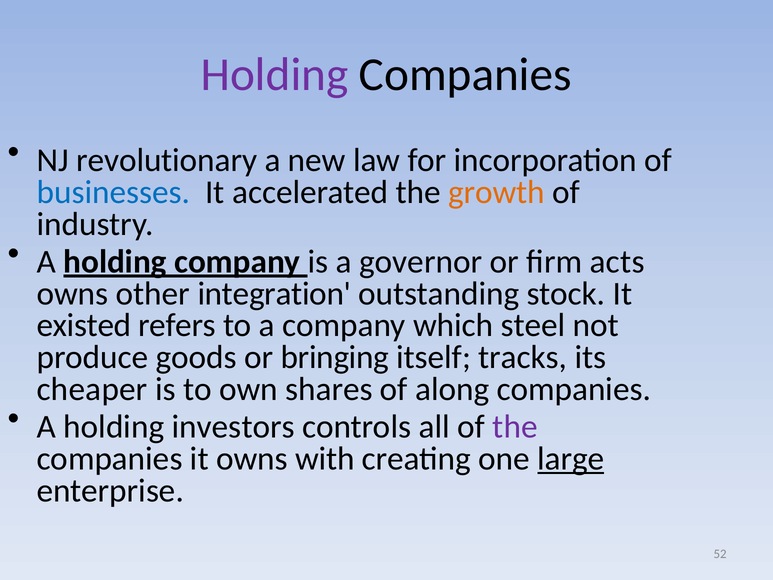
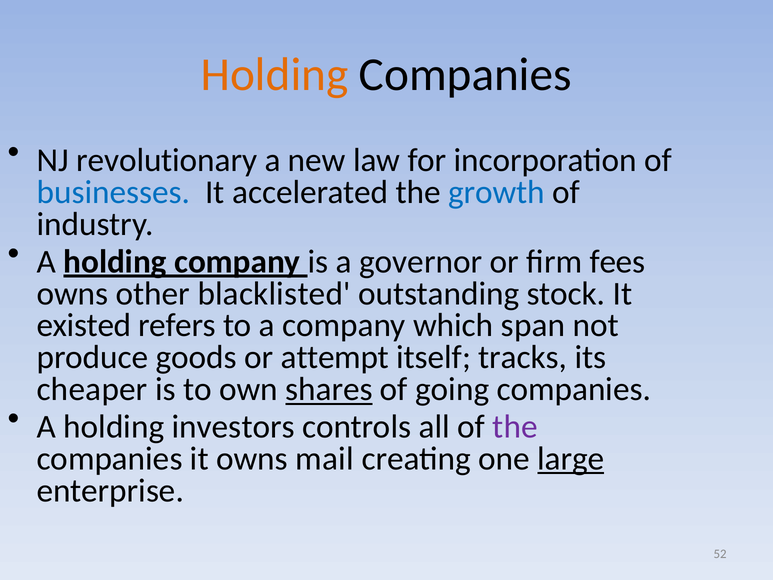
Holding colour: purple -> orange (274, 75)
growth colour: orange -> blue (497, 192)
acts: acts -> fees (617, 261)
integration: integration -> blacklisted (274, 293)
steel: steel -> span (533, 325)
bringing: bringing -> attempt (335, 357)
shares underline: none -> present (329, 389)
along: along -> going (452, 389)
with: with -> mail (325, 459)
